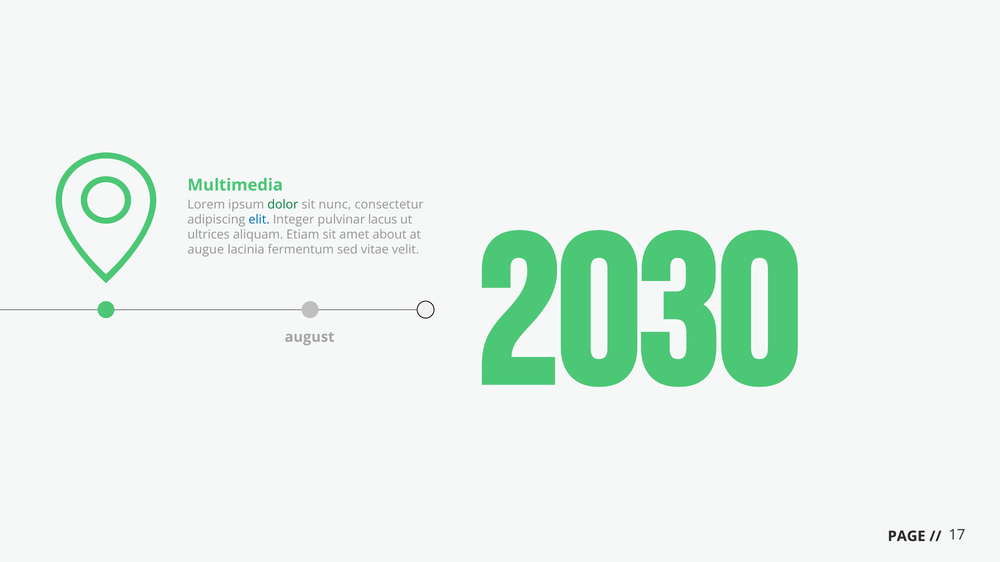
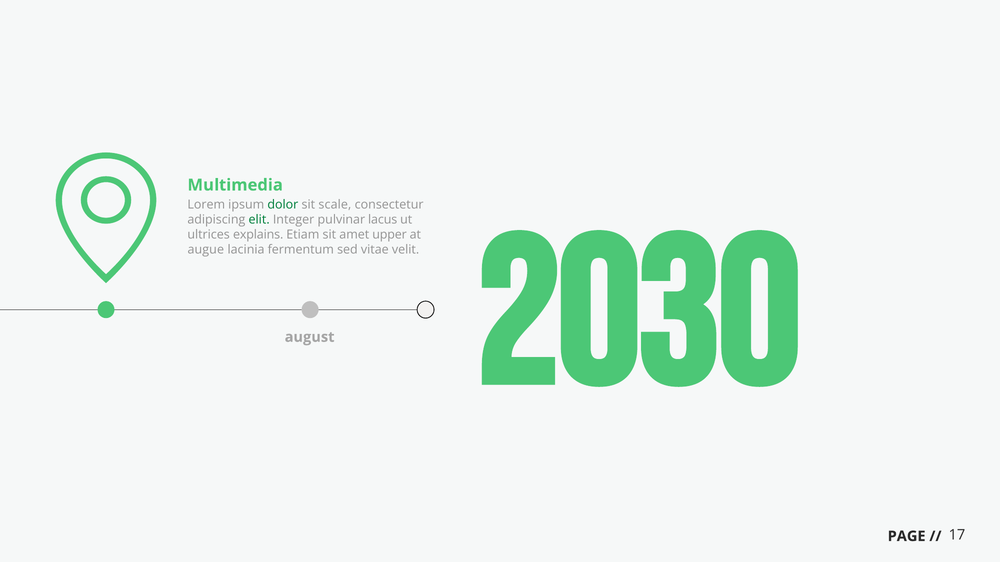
nunc: nunc -> scale (335, 205)
elit colour: blue -> green (259, 220)
aliquam: aliquam -> explains (258, 235)
about: about -> upper (390, 235)
